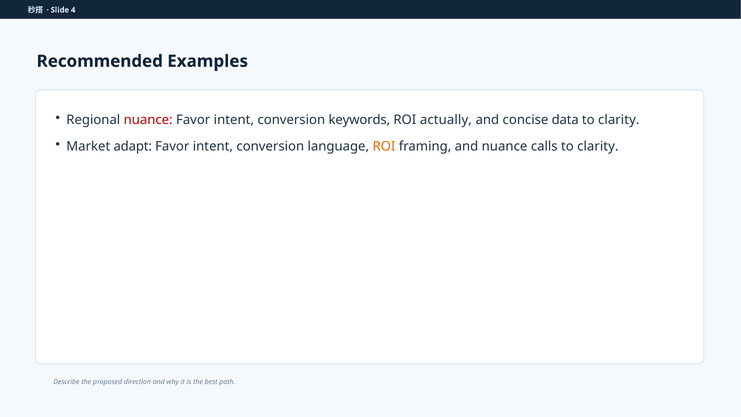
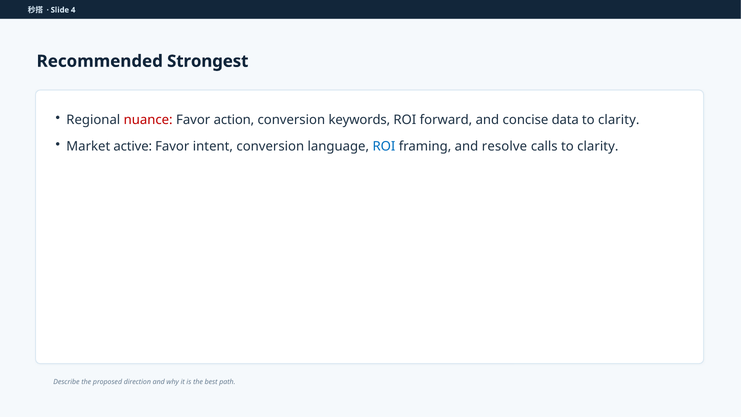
Examples: Examples -> Strongest (208, 61)
intent: intent -> action (234, 120)
actually: actually -> forward (446, 120)
adapt: adapt -> active (133, 146)
ROI colour: orange -> blue (384, 146)
and nuance: nuance -> resolve (504, 146)
